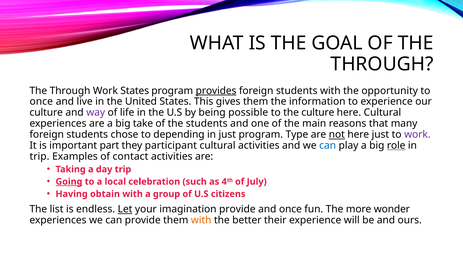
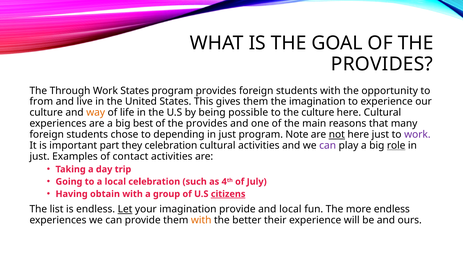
THROUGH: THROUGH -> PROVIDES (382, 64)
provides underline: present -> none (216, 90)
once: once -> from (41, 101)
the information: information -> imagination (317, 101)
way colour: purple -> orange (96, 112)
take: take -> best (143, 123)
students: students -> provides (207, 123)
Type: Type -> Note (297, 134)
they participant: participant -> celebration (171, 145)
can colour: blue -> purple (328, 145)
trip: trip -> just (40, 156)
Going underline: present -> none (69, 181)
citizens underline: none -> present (228, 194)
and once: once -> local (290, 209)
more wonder: wonder -> endless (392, 209)
